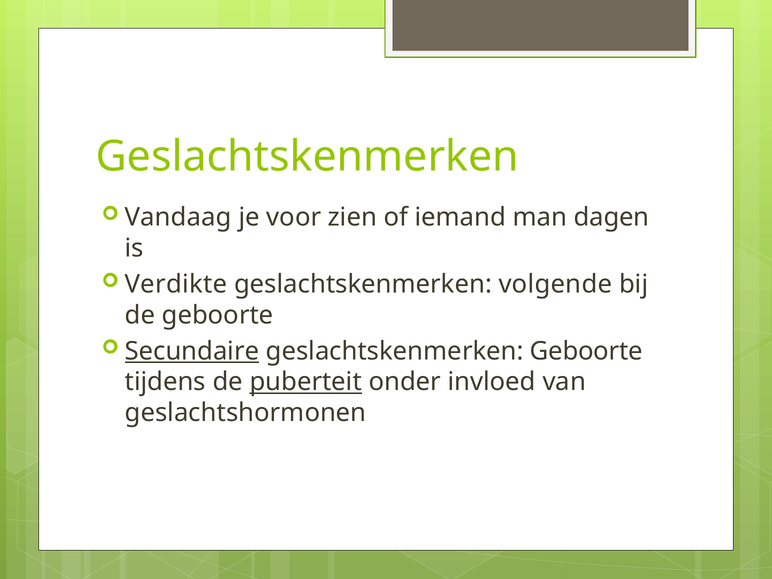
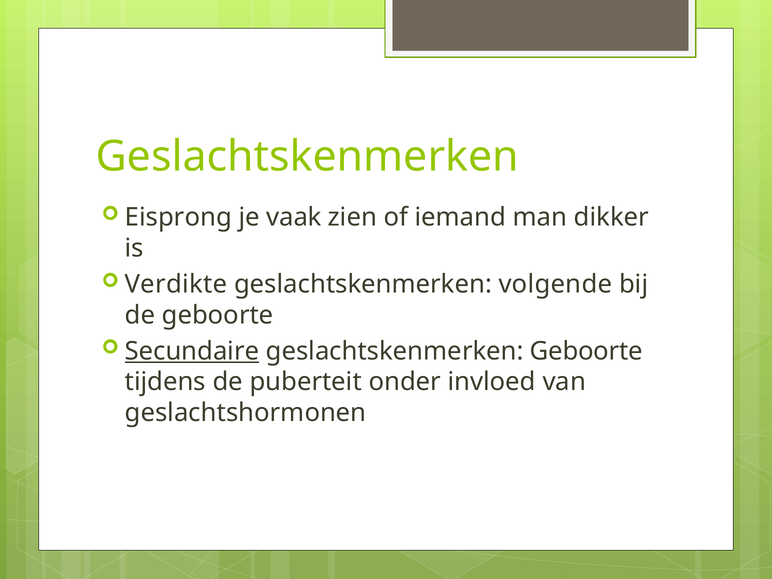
Vandaag: Vandaag -> Eisprong (178, 217)
voor: voor -> vaak (294, 217)
dagen: dagen -> dikker (611, 217)
puberteit underline: present -> none (306, 382)
